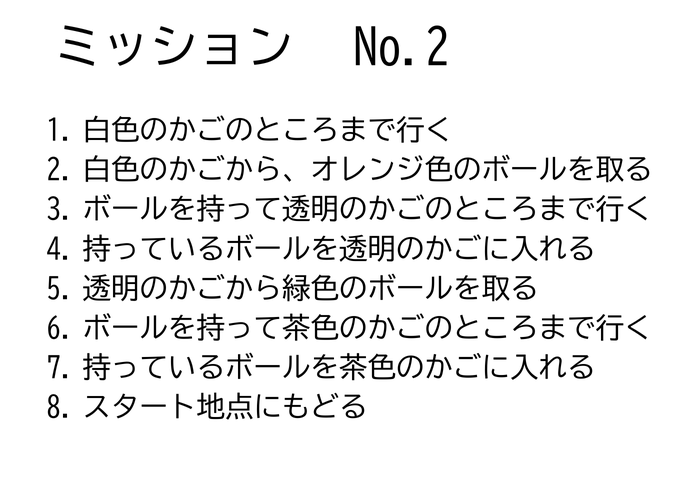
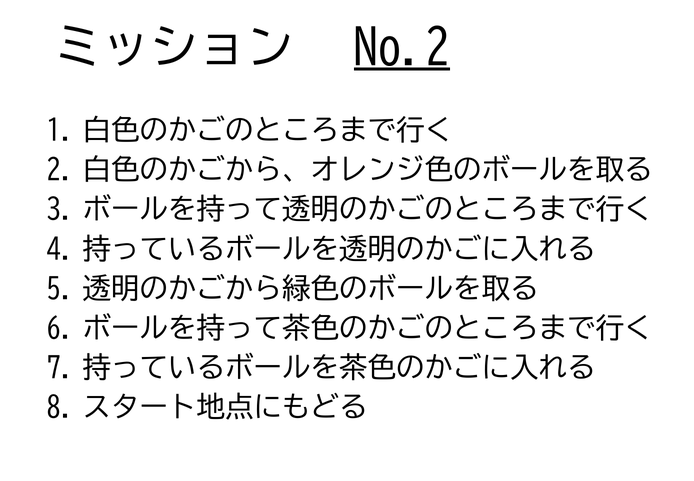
No.2 underline: none -> present (402, 48)
